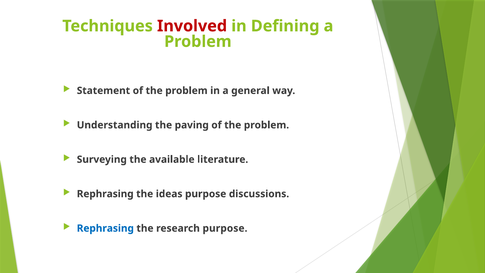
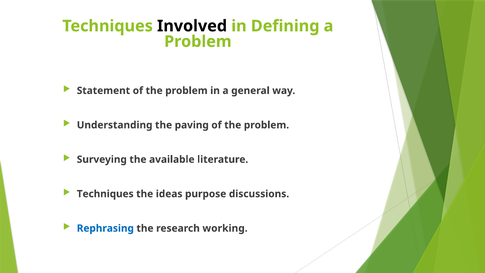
Involved colour: red -> black (192, 26)
Rephrasing: Rephrasing -> Techniques (105, 194)
research purpose: purpose -> working (225, 228)
